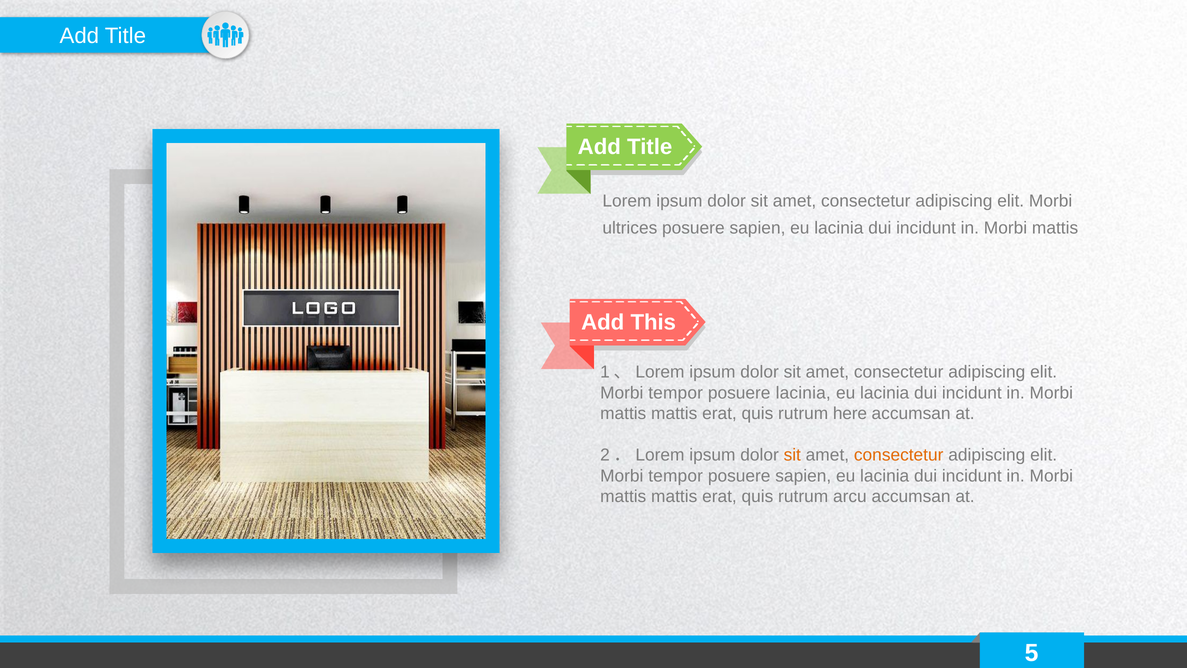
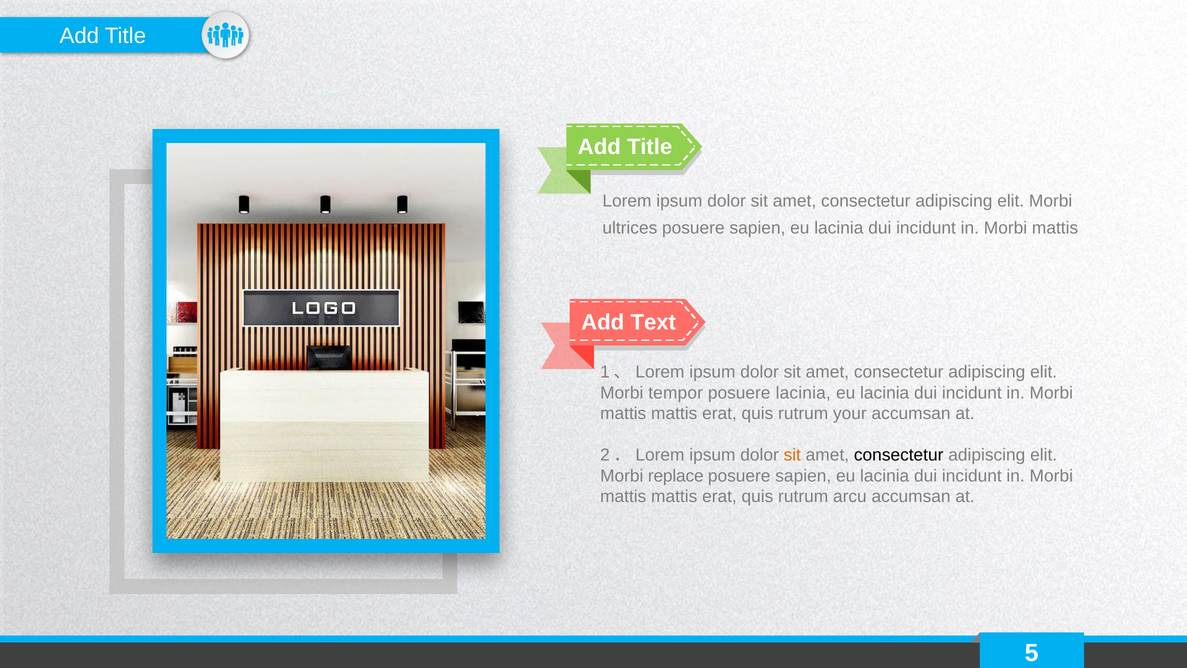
This: This -> Text (653, 322)
here: here -> your (850, 413)
consectetur colour: orange -> black (899, 455)
tempor: tempor -> replace (676, 476)
